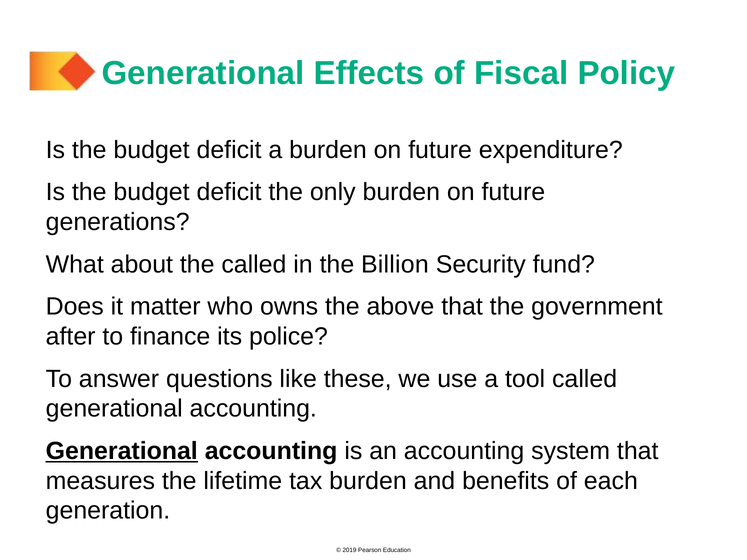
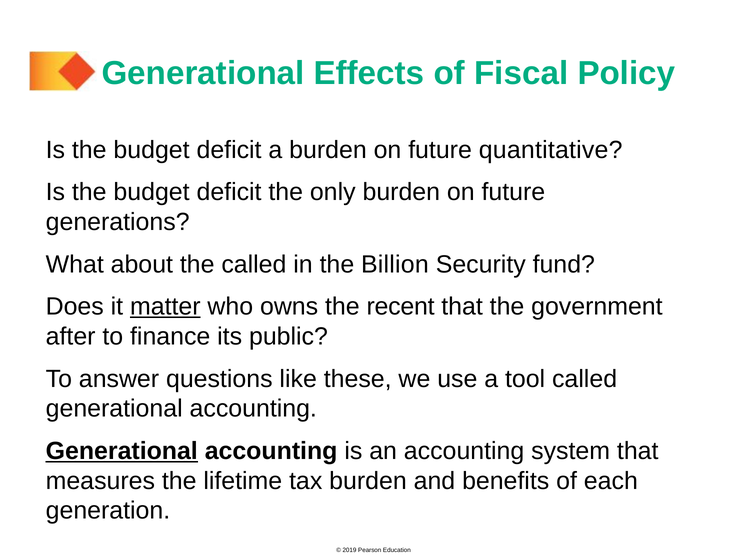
expenditure: expenditure -> quantitative (551, 150)
matter underline: none -> present (165, 307)
above: above -> recent (401, 307)
police: police -> public (288, 337)
